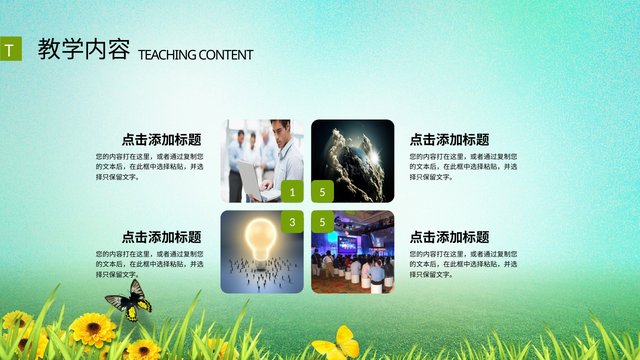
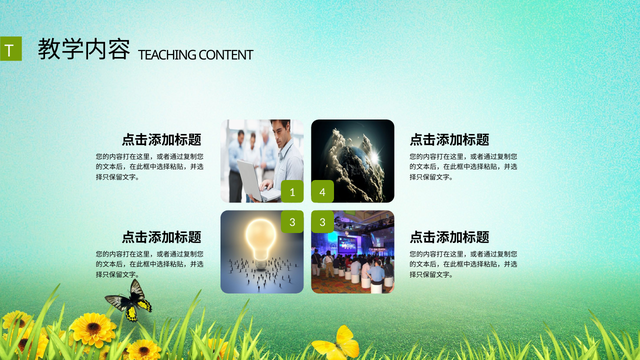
1 5: 5 -> 4 (323, 192)
3 5: 5 -> 3 (323, 222)
